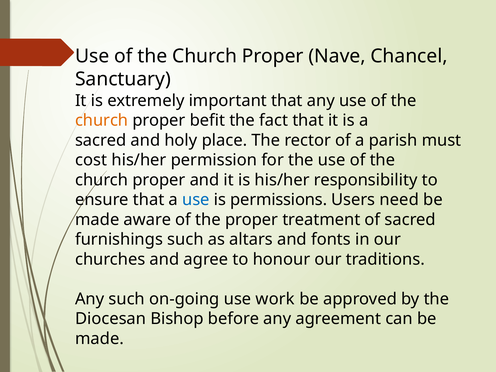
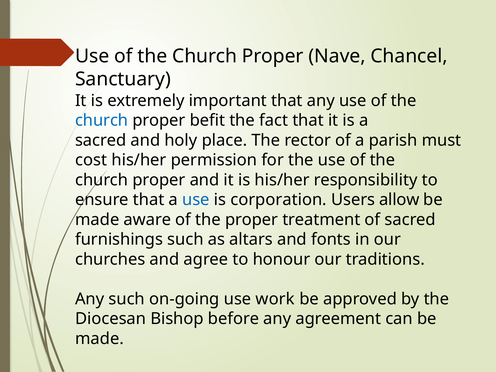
church colour: orange -> blue (102, 120)
permissions: permissions -> corporation (279, 200)
need: need -> allow (399, 200)
